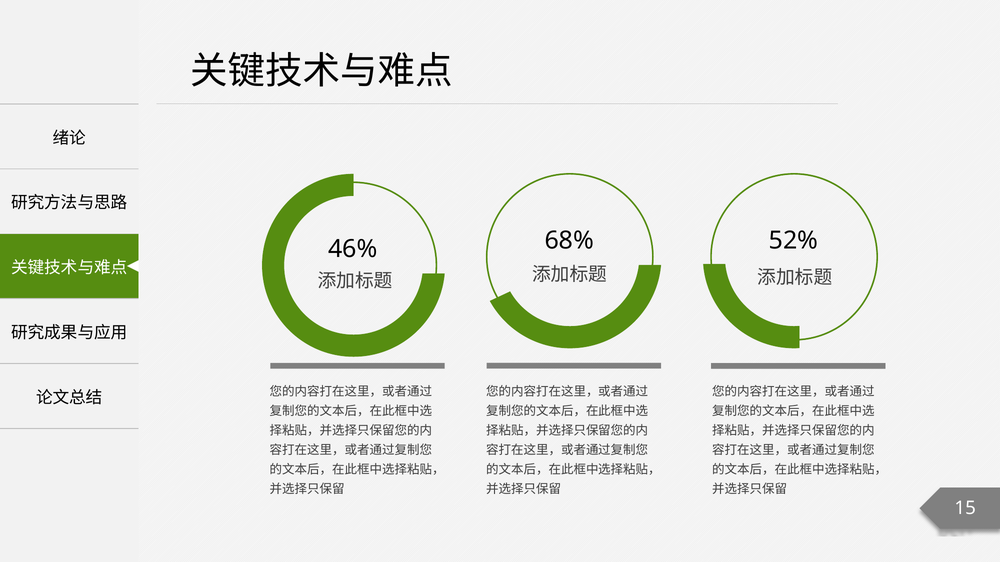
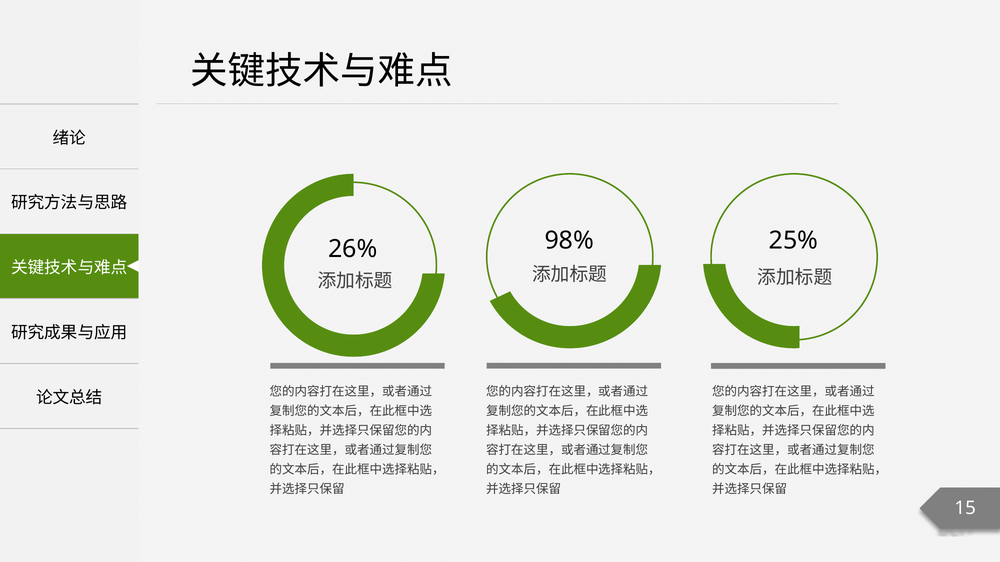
68%: 68% -> 98% (569, 241)
52%: 52% -> 25% (794, 241)
46%: 46% -> 26% (353, 249)
